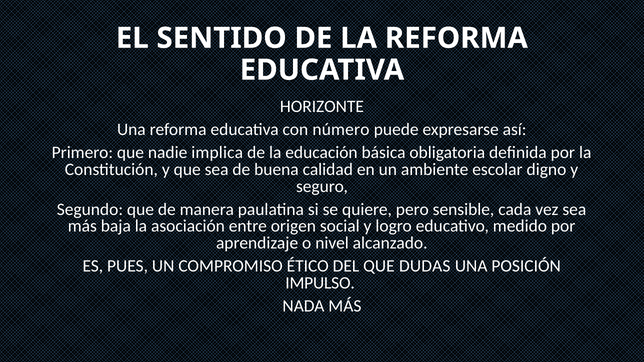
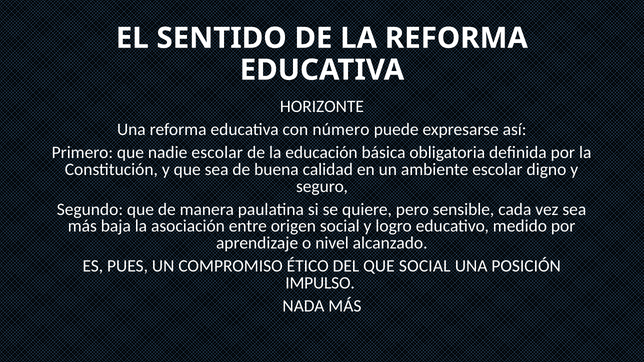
nadie implica: implica -> escolar (217, 153)
QUE DUDAS: DUDAS -> SOCIAL (425, 266)
